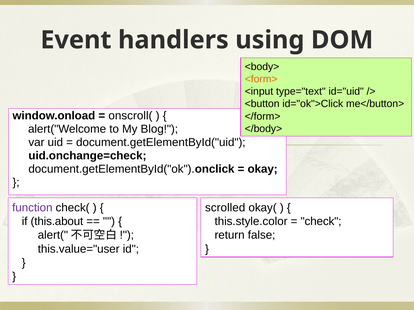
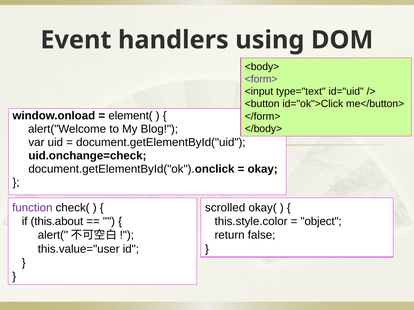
<form> colour: orange -> purple (261, 79)
onscroll(: onscroll( -> element( (131, 116)
check: check -> object (321, 222)
